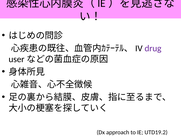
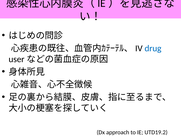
drug colour: purple -> blue (153, 48)
